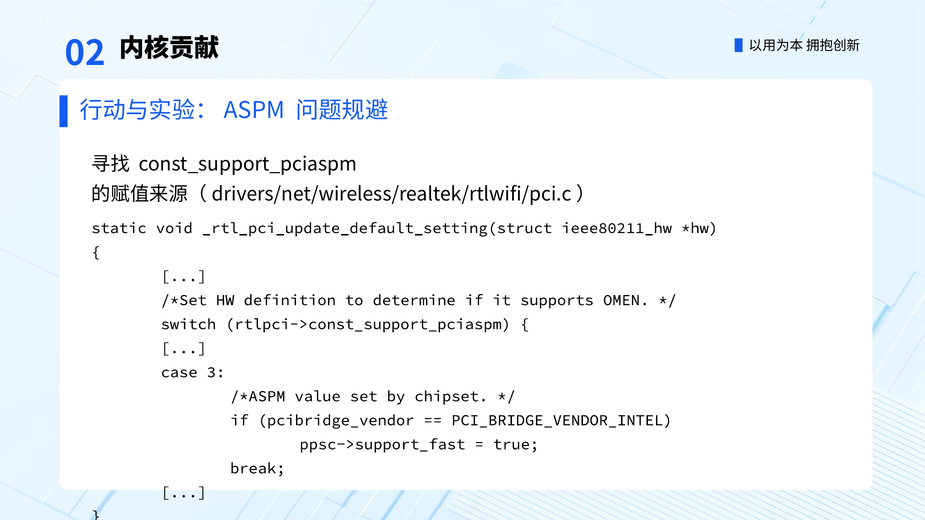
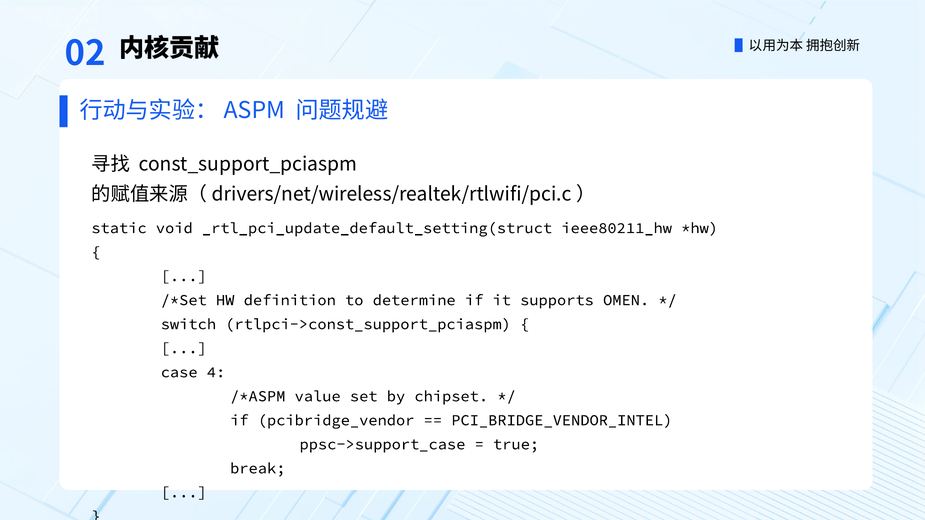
3: 3 -> 4 (216, 372)
ppsc->support_fast: ppsc->support_fast -> ppsc->support_case (382, 444)
